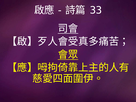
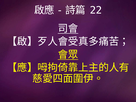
33: 33 -> 22 (96, 10)
